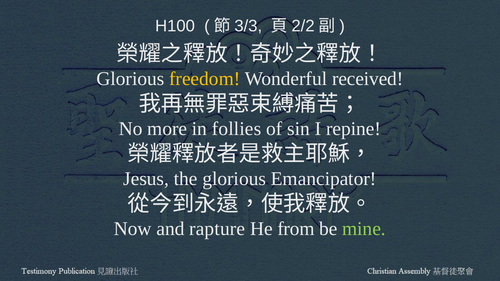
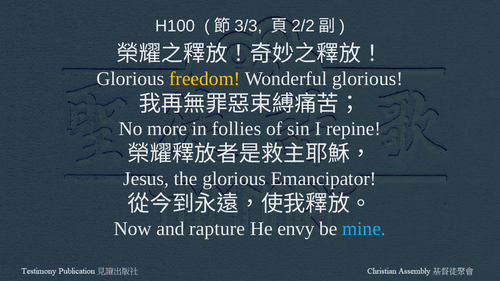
Wonderful received: received -> glorious (368, 79)
from: from -> envy (296, 229)
mine colour: light green -> light blue (364, 229)
